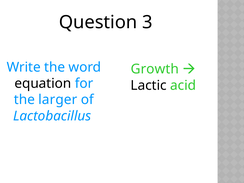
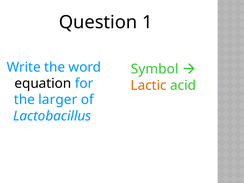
3: 3 -> 1 (147, 22)
Growth: Growth -> Symbol (155, 69)
Lactic colour: black -> orange (149, 85)
